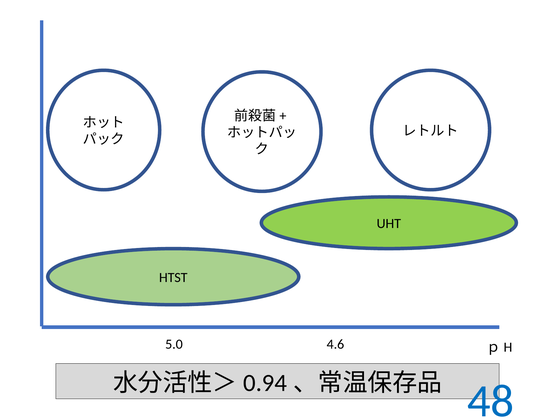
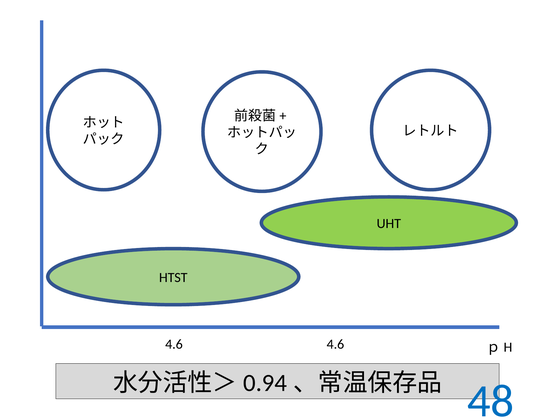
5.0: 5.0 -> 4.6 (174, 345)
